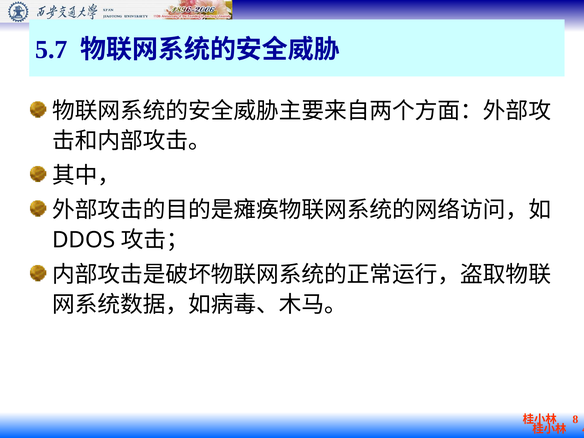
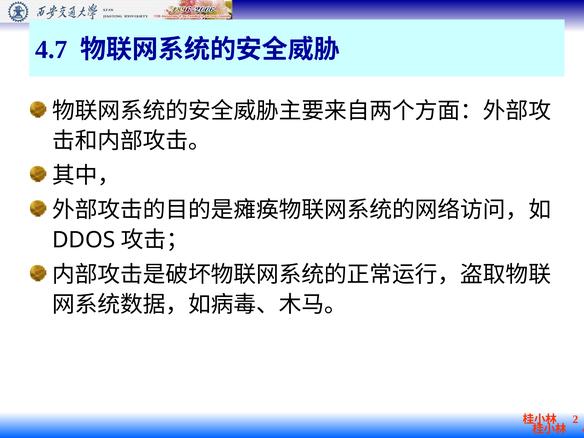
5.7: 5.7 -> 4.7 (51, 50)
8: 8 -> 2 (575, 419)
